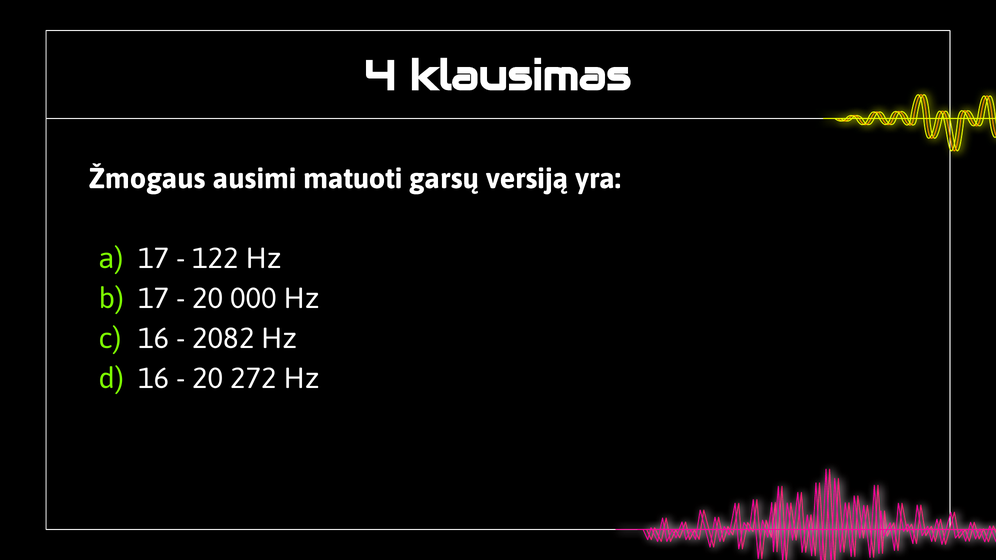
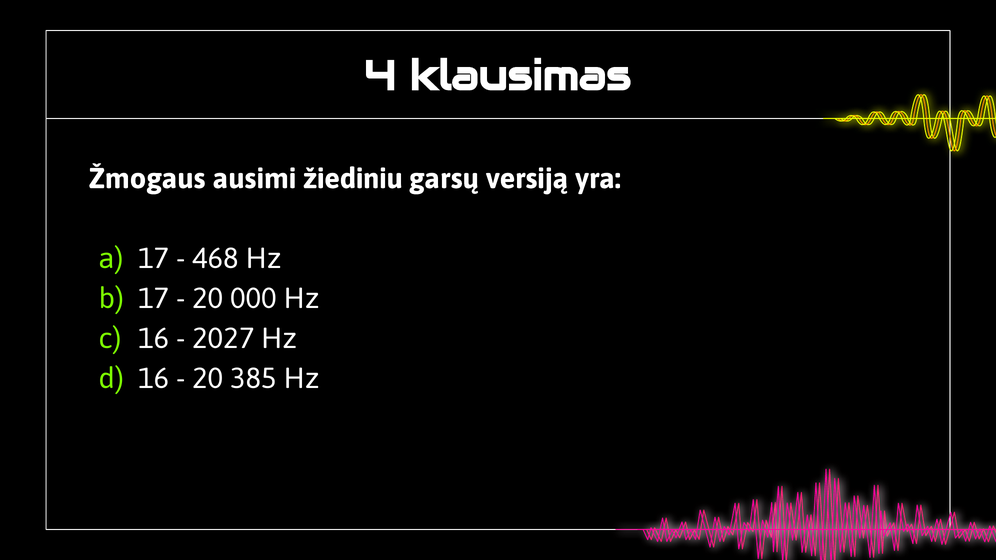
matuoti: matuoti -> žiediniu (353, 179)
122: 122 -> 468 (216, 259)
2082: 2082 -> 2027 (223, 339)
272: 272 -> 385 (254, 379)
